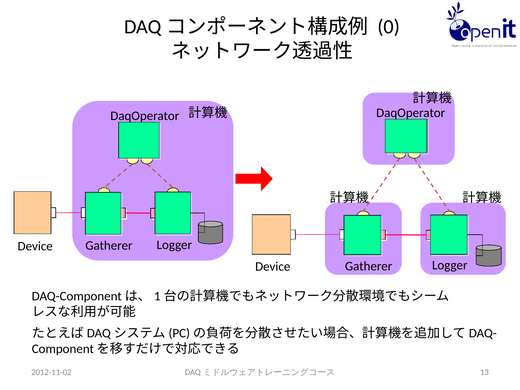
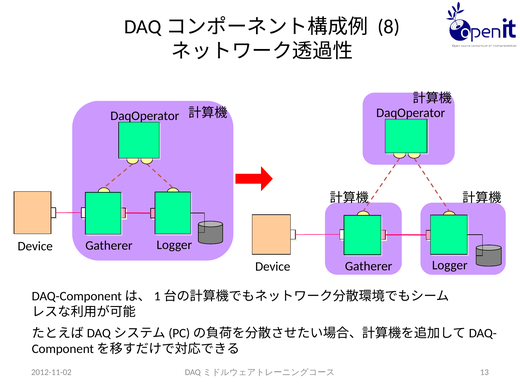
0: 0 -> 8 (389, 27)
